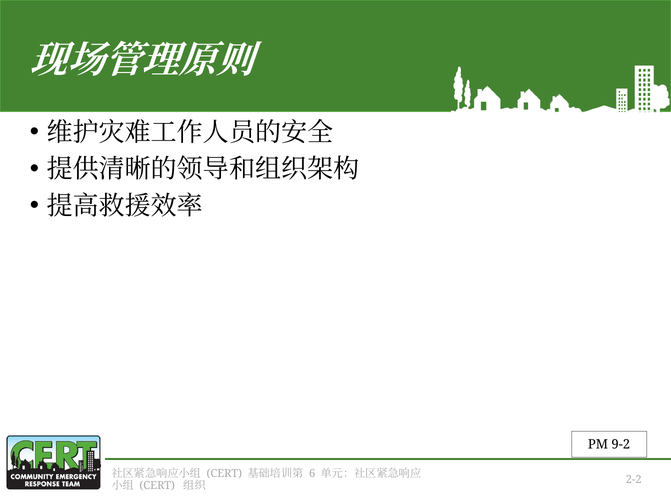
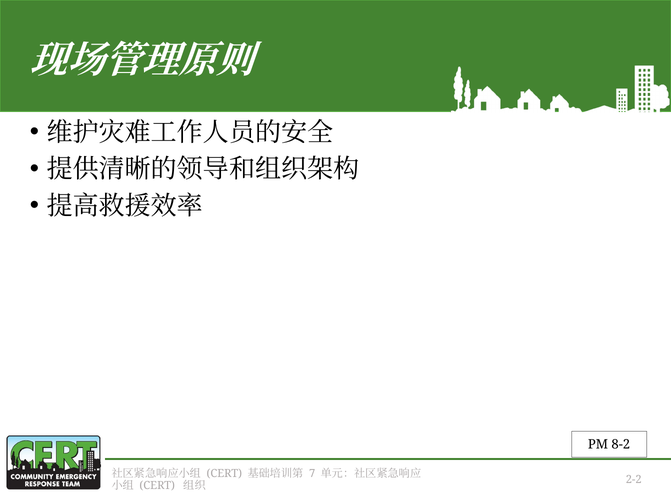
9-2: 9-2 -> 8-2 (621, 445)
6: 6 -> 7 (312, 474)
